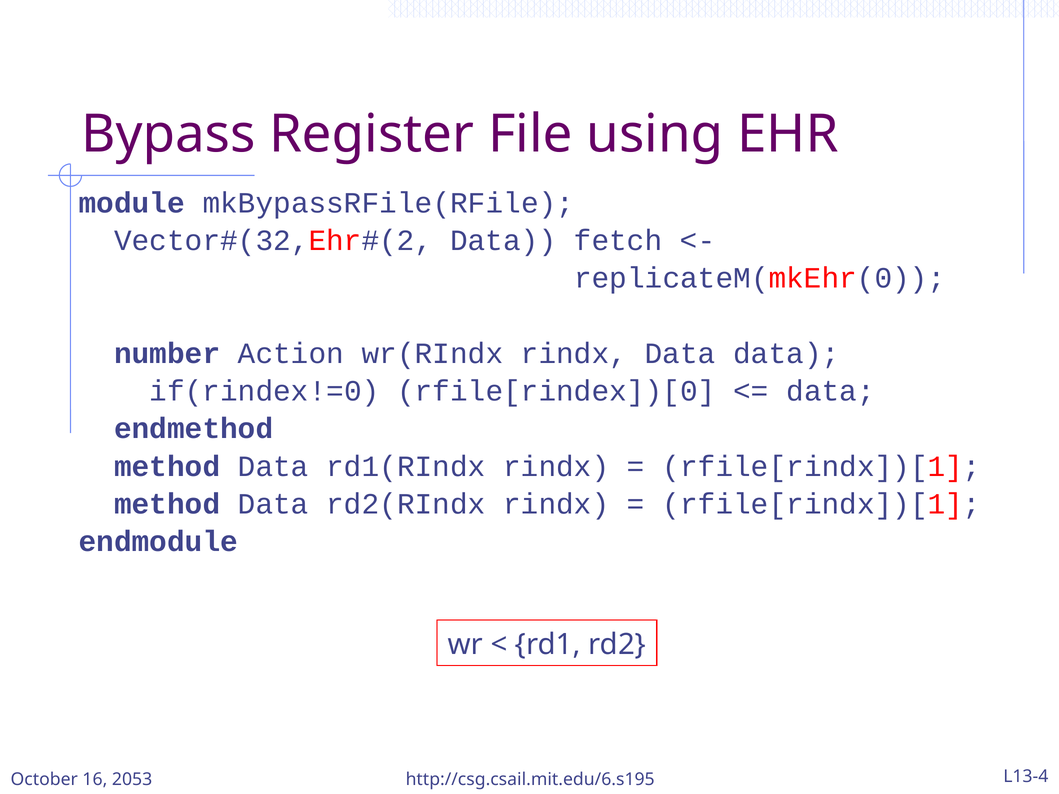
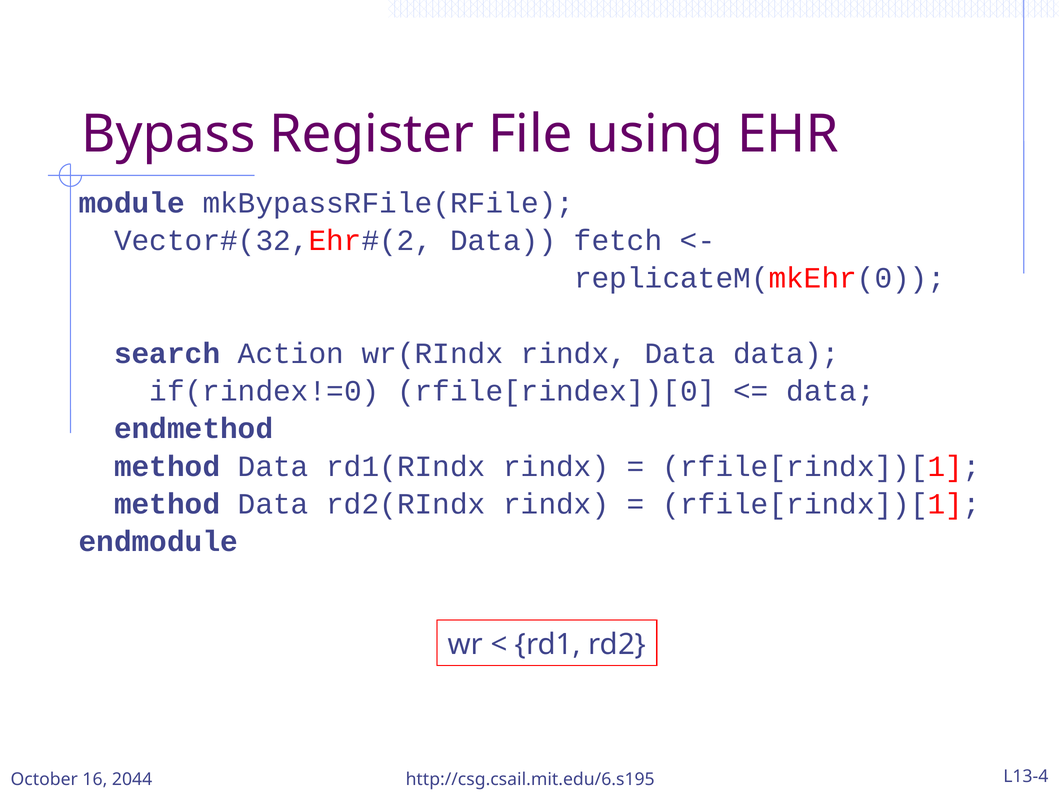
number: number -> search (167, 354)
2053: 2053 -> 2044 (132, 780)
